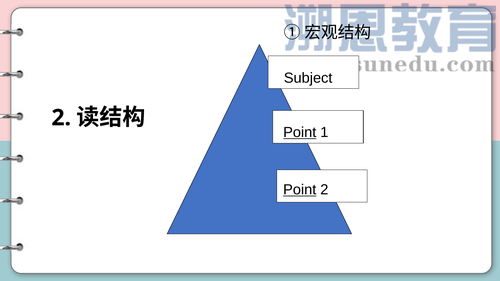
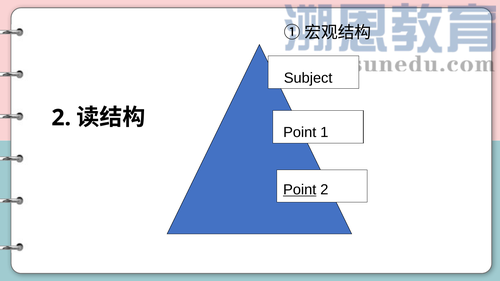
Point underline: present -> none (300, 133)
